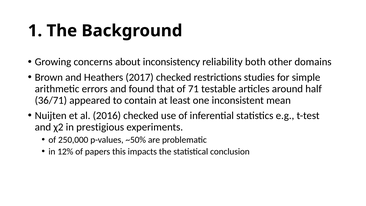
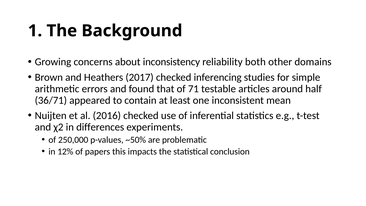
restrictions: restrictions -> inferencing (218, 77)
prestigious: prestigious -> differences (100, 127)
